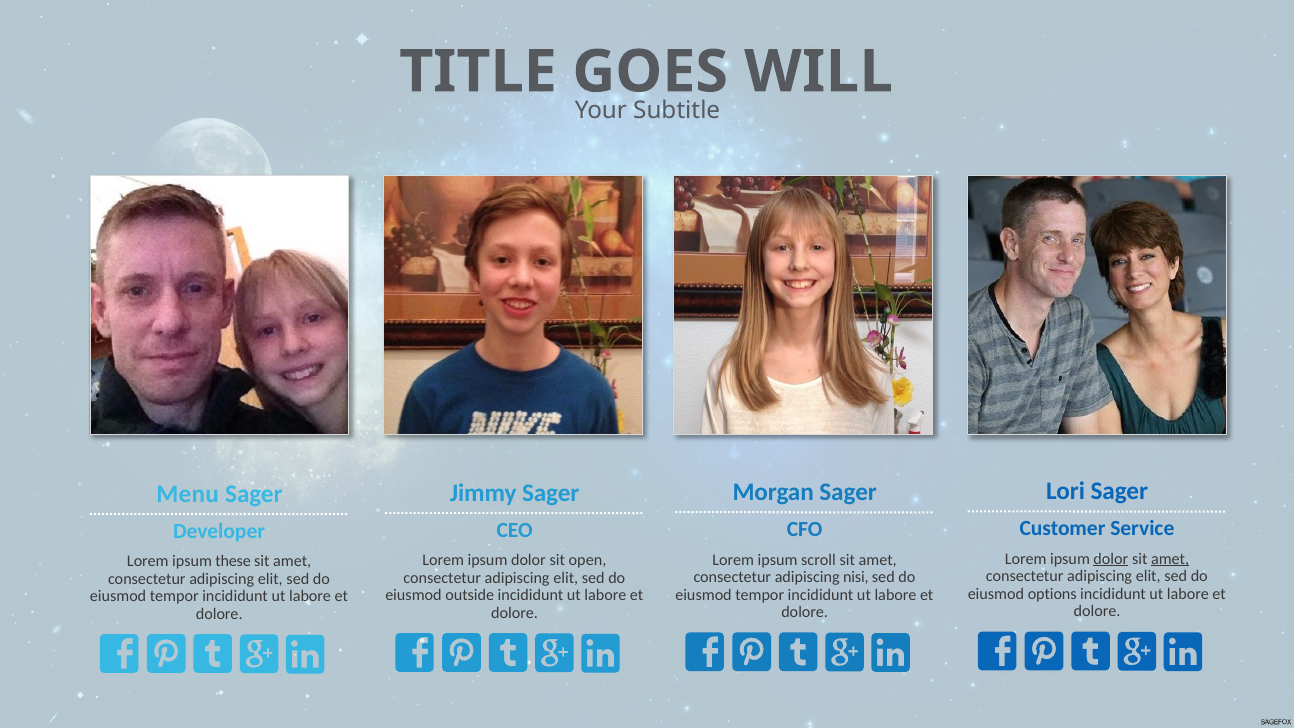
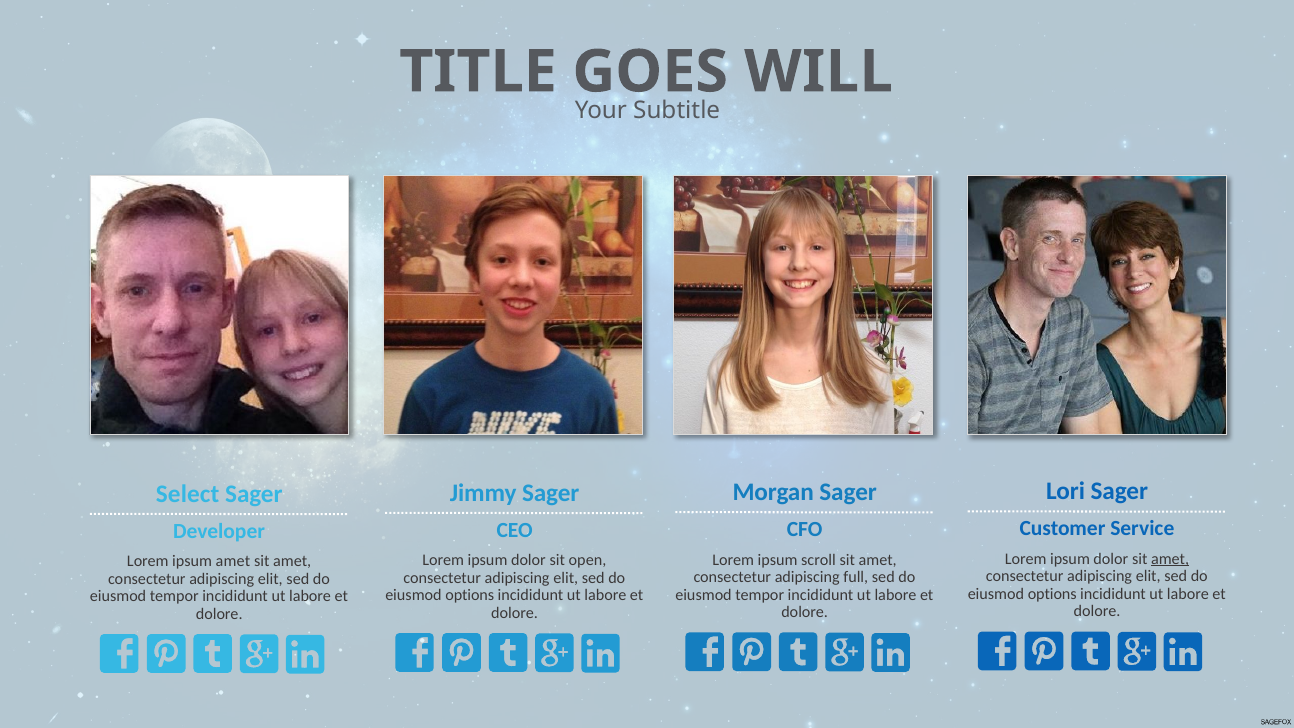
Menu: Menu -> Select (188, 494)
dolor underline: present -> none (1111, 559)
ipsum these: these -> amet (233, 561)
nisi: nisi -> full (856, 577)
outside: outside -> options (470, 595)
